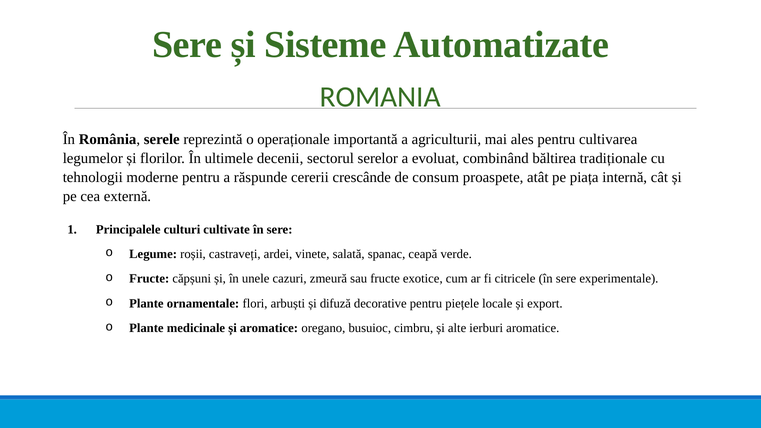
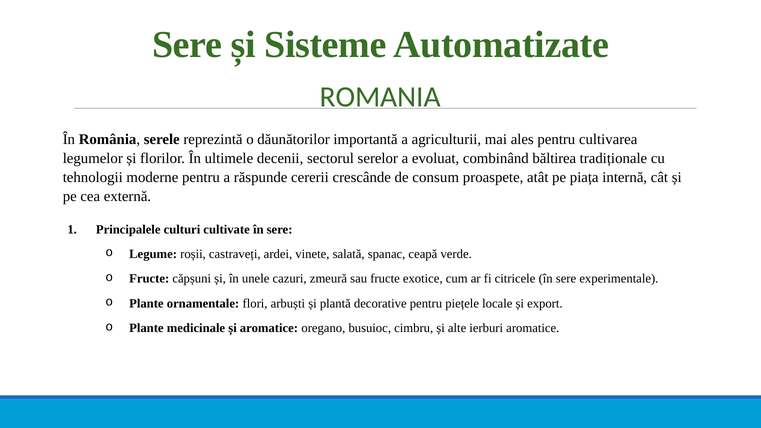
operaționale: operaționale -> dăunătorilor (294, 140)
difuză: difuză -> plantă (335, 304)
